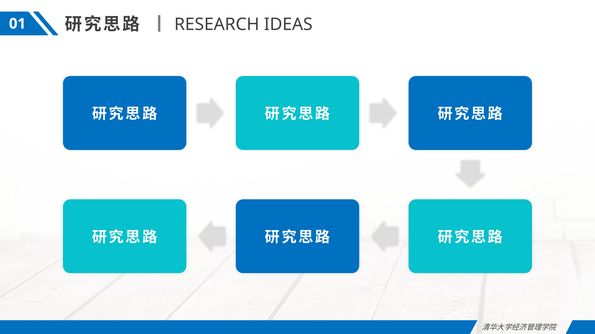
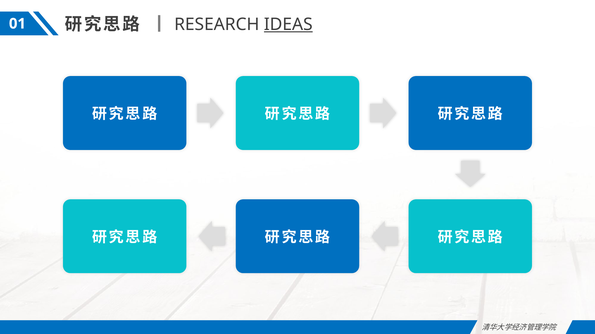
IDEAS underline: none -> present (288, 25)
